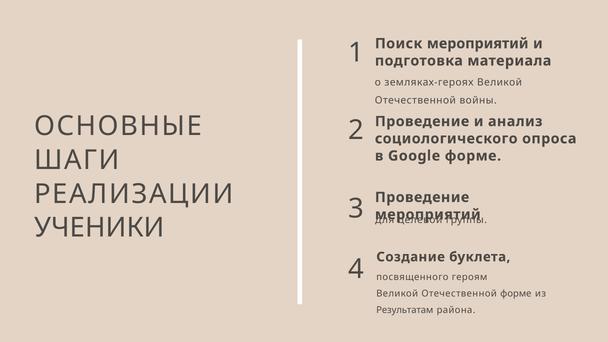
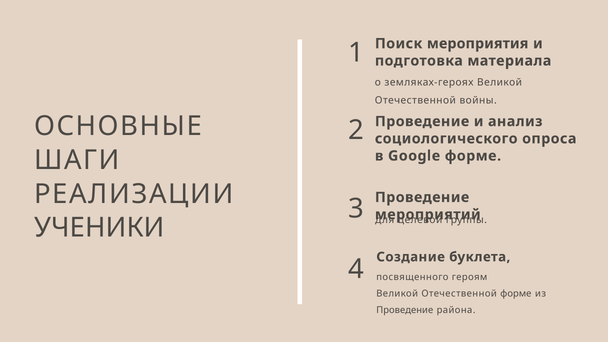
Поиск мероприятий: мероприятий -> мероприятия (478, 44)
Результатам: Результатам -> Проведение (405, 310)
